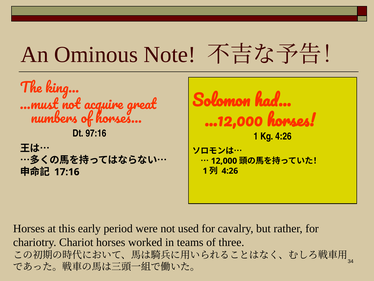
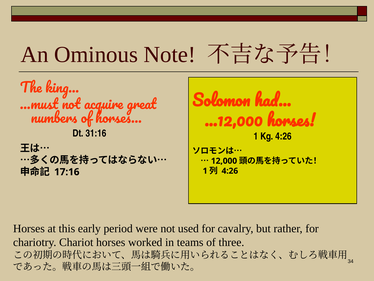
97:16: 97:16 -> 31:16 (96, 133)
